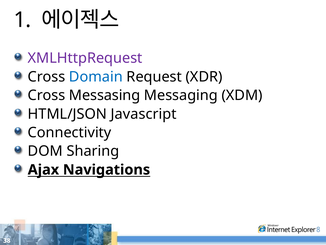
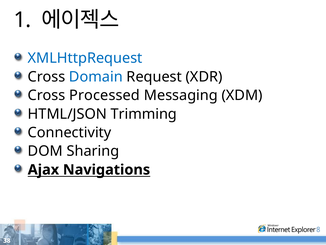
XMLHttpRequest colour: purple -> blue (85, 58)
Messasing: Messasing -> Processed (105, 95)
Javascript: Javascript -> Trimming (144, 114)
